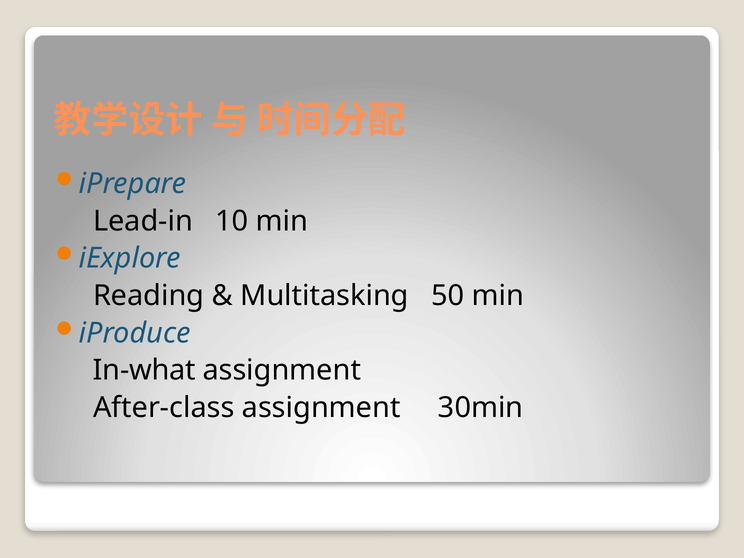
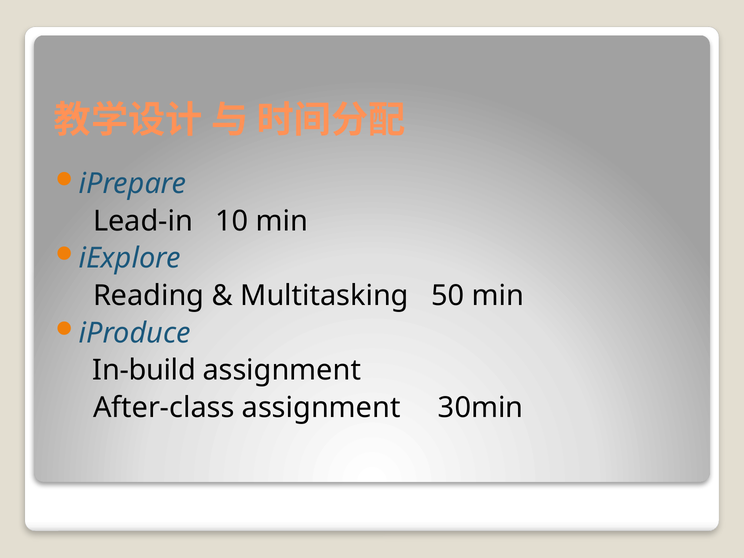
In-what: In-what -> In-build (144, 370)
